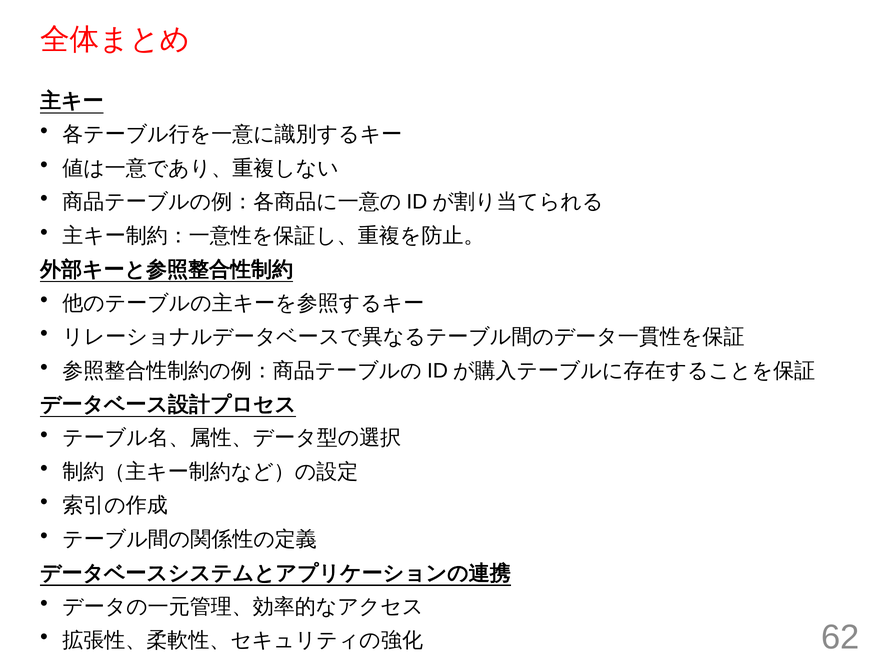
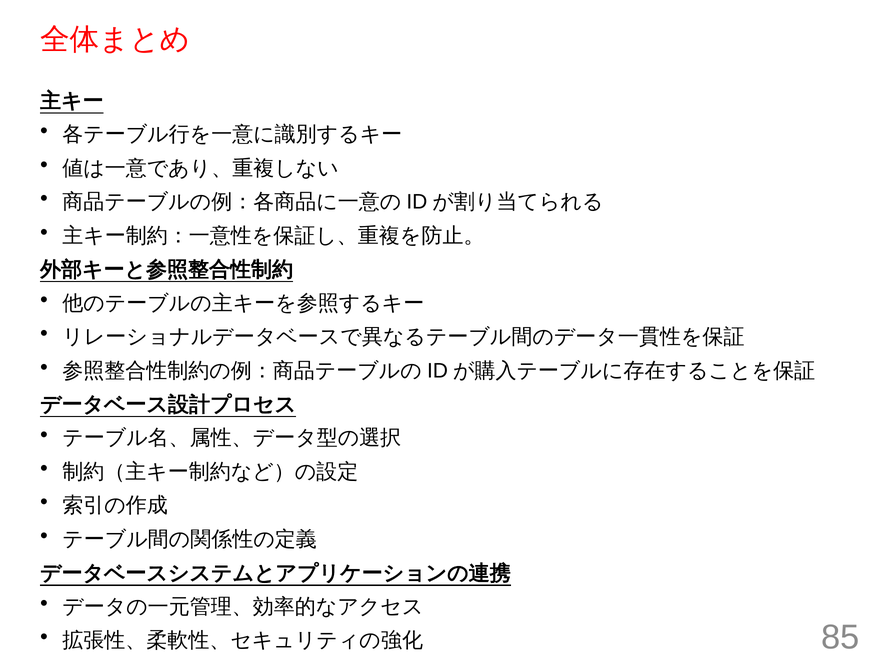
62: 62 -> 85 (840, 637)
